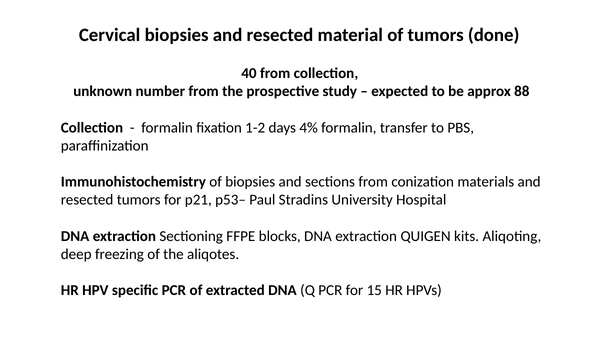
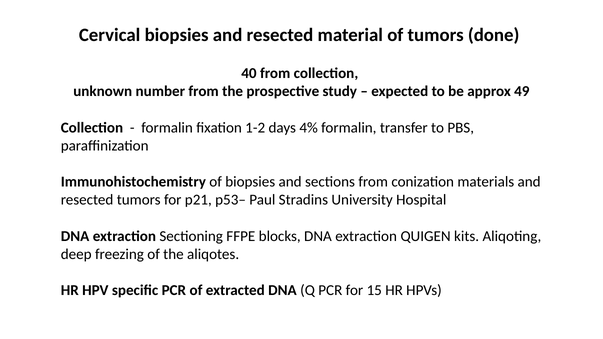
88: 88 -> 49 (522, 92)
